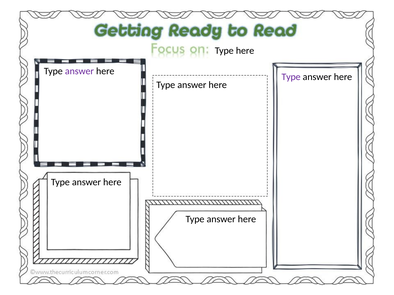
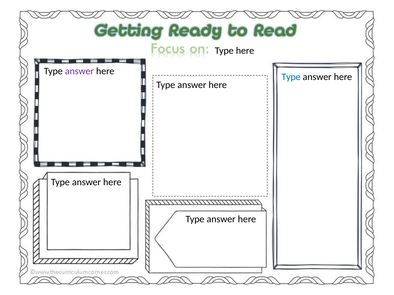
Type colour: purple -> blue (291, 77)
